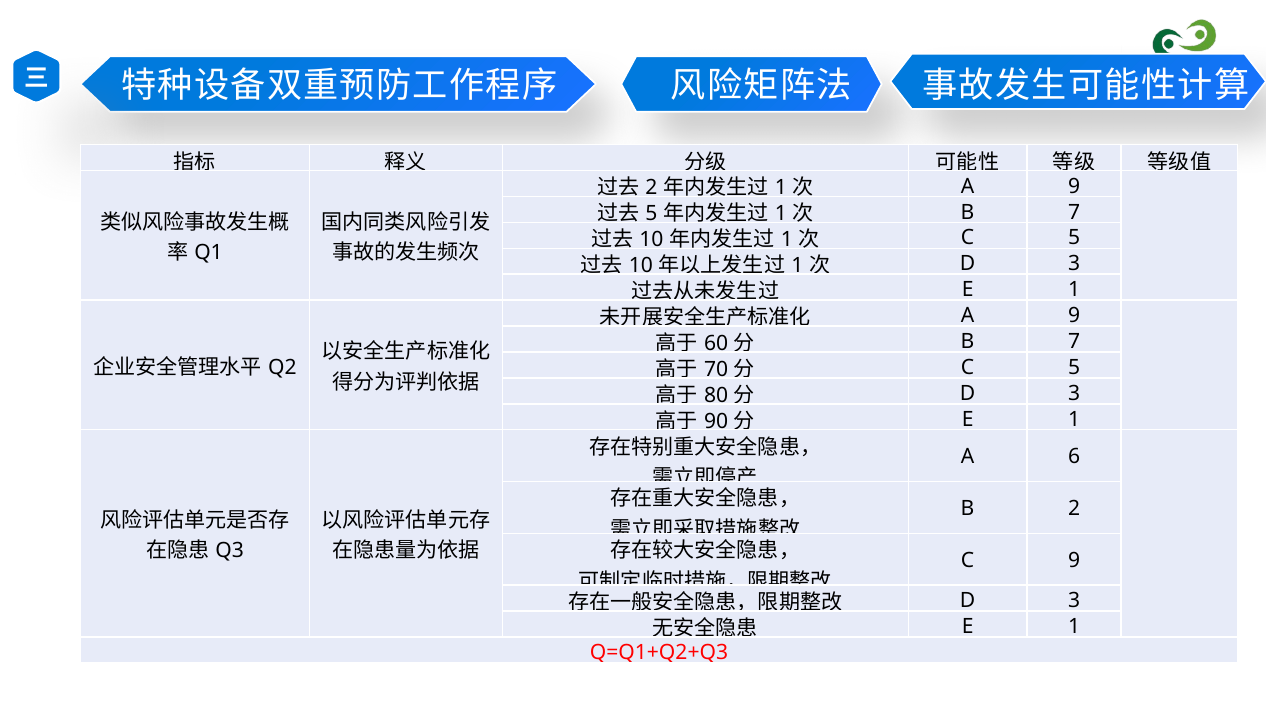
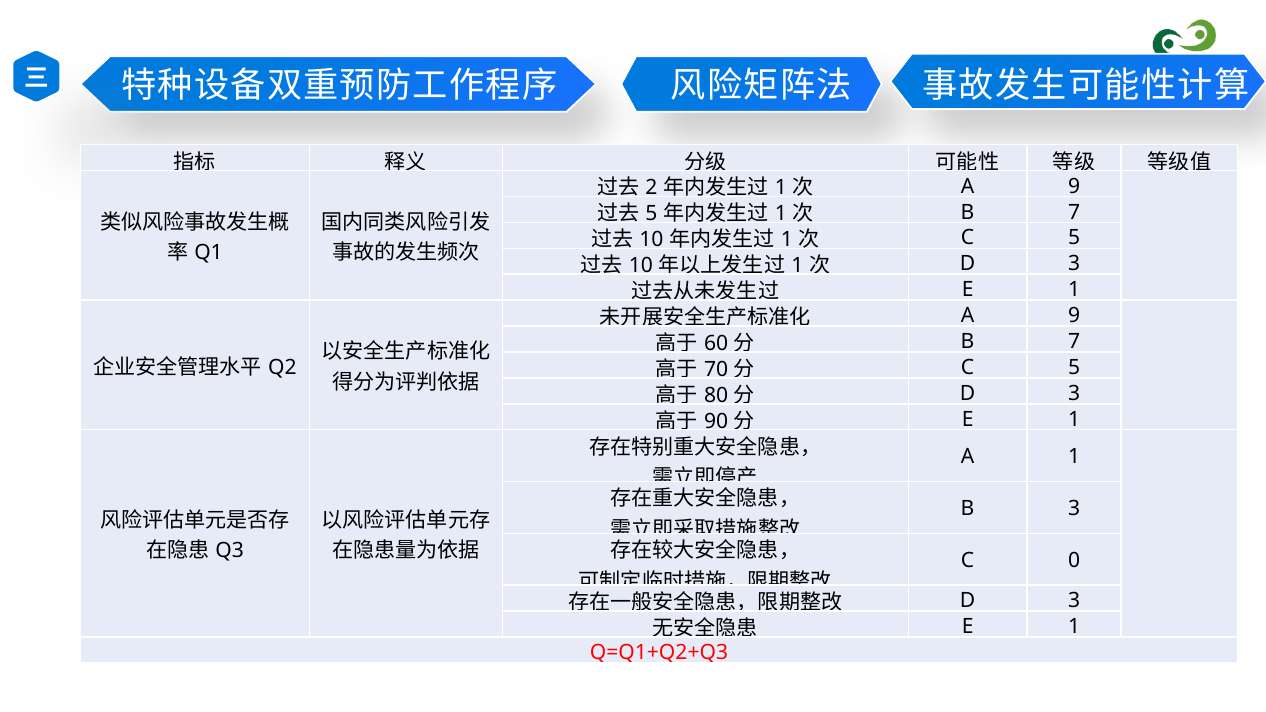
A 6: 6 -> 1 (1074, 457)
B 2: 2 -> 3 (1074, 509)
C 9: 9 -> 0 (1074, 561)
